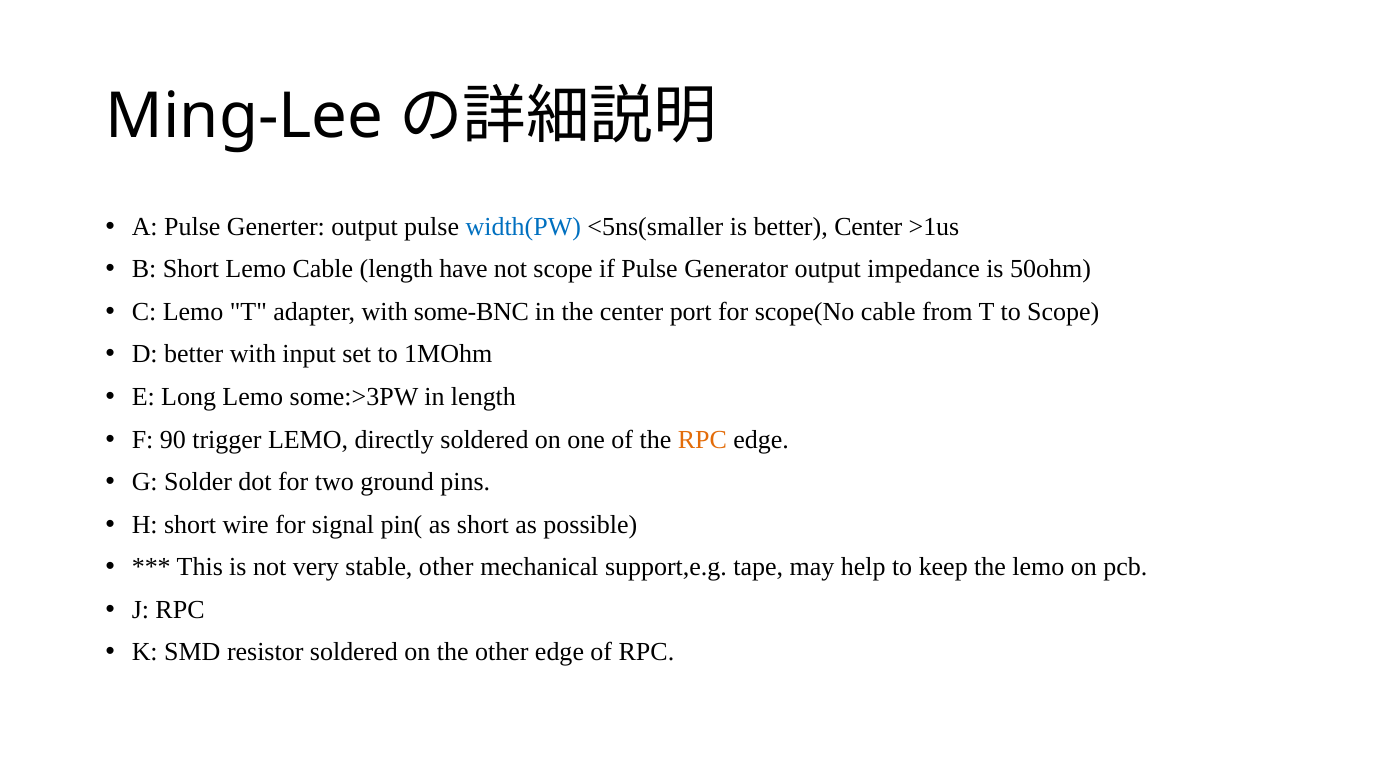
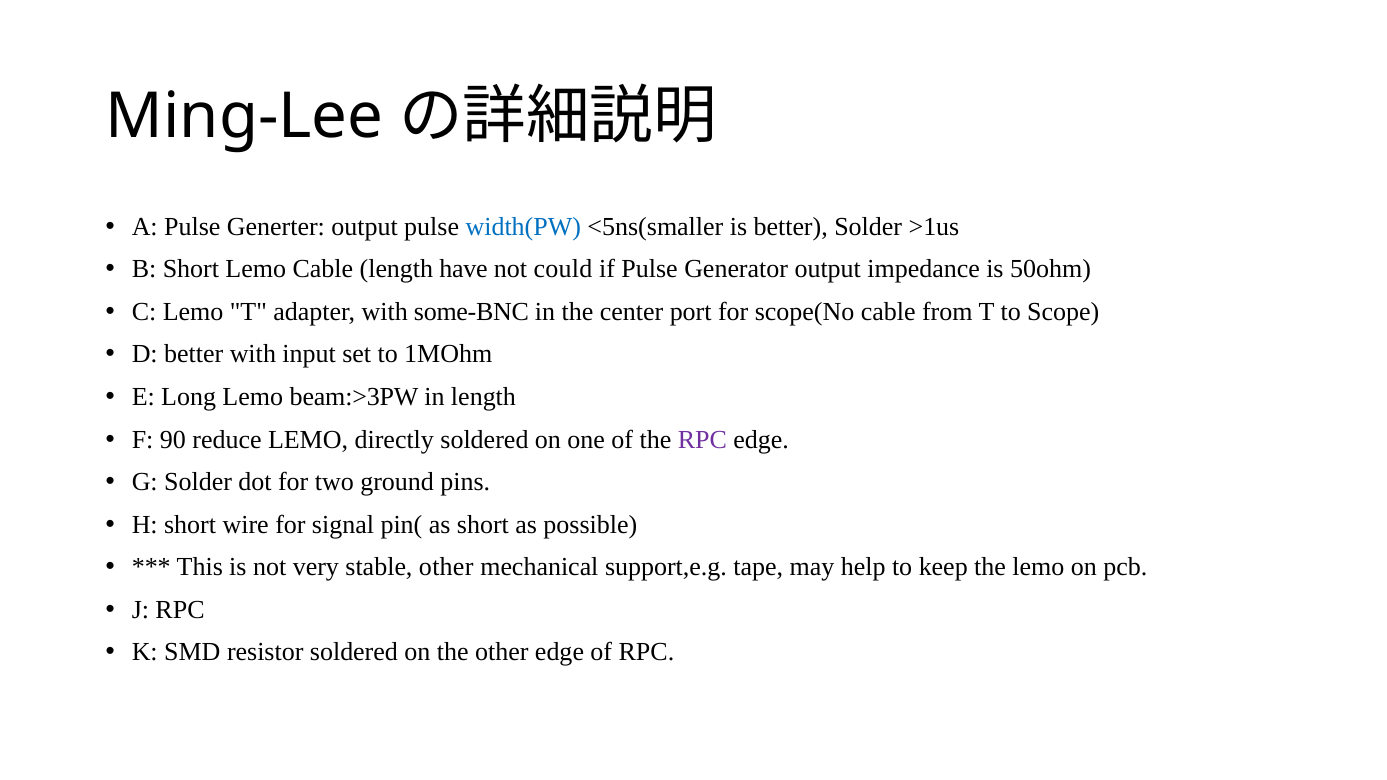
better Center: Center -> Solder (868, 227)
not scope: scope -> could (563, 269)
some:>3PW: some:>3PW -> beam:>3PW (354, 397)
trigger: trigger -> reduce (227, 440)
RPC colour: orange -> purple (702, 440)
